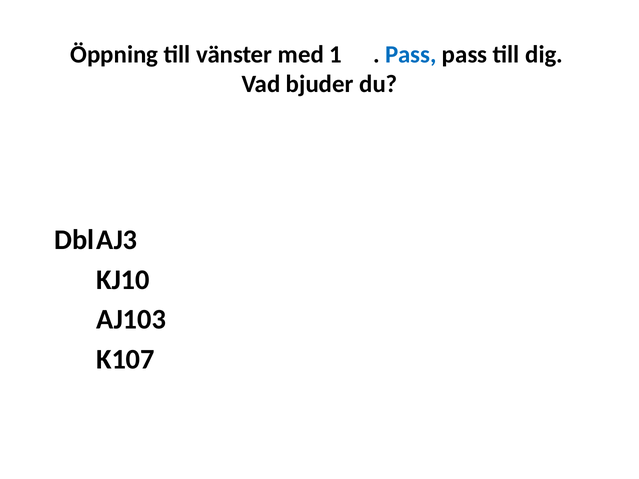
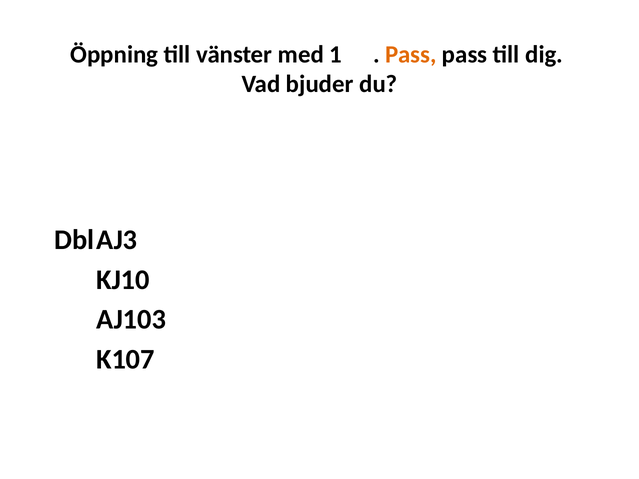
Pass colour: blue -> orange (411, 54)
